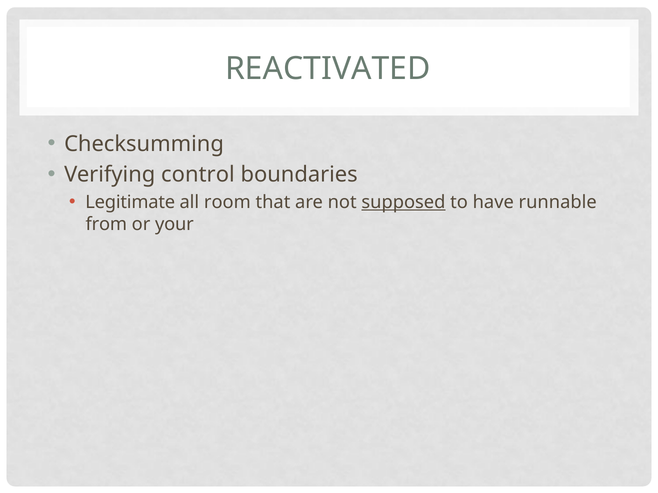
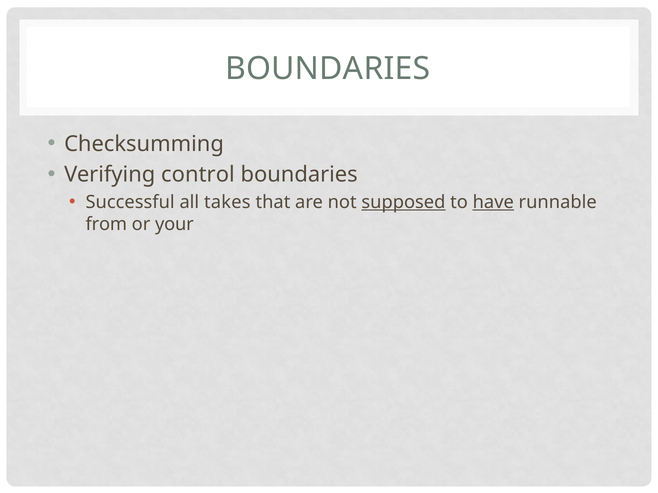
REACTIVATED: REACTIVATED -> BOUNDARIES (328, 69)
Legitimate: Legitimate -> Successful (130, 202)
room: room -> takes (227, 202)
have underline: none -> present (493, 202)
